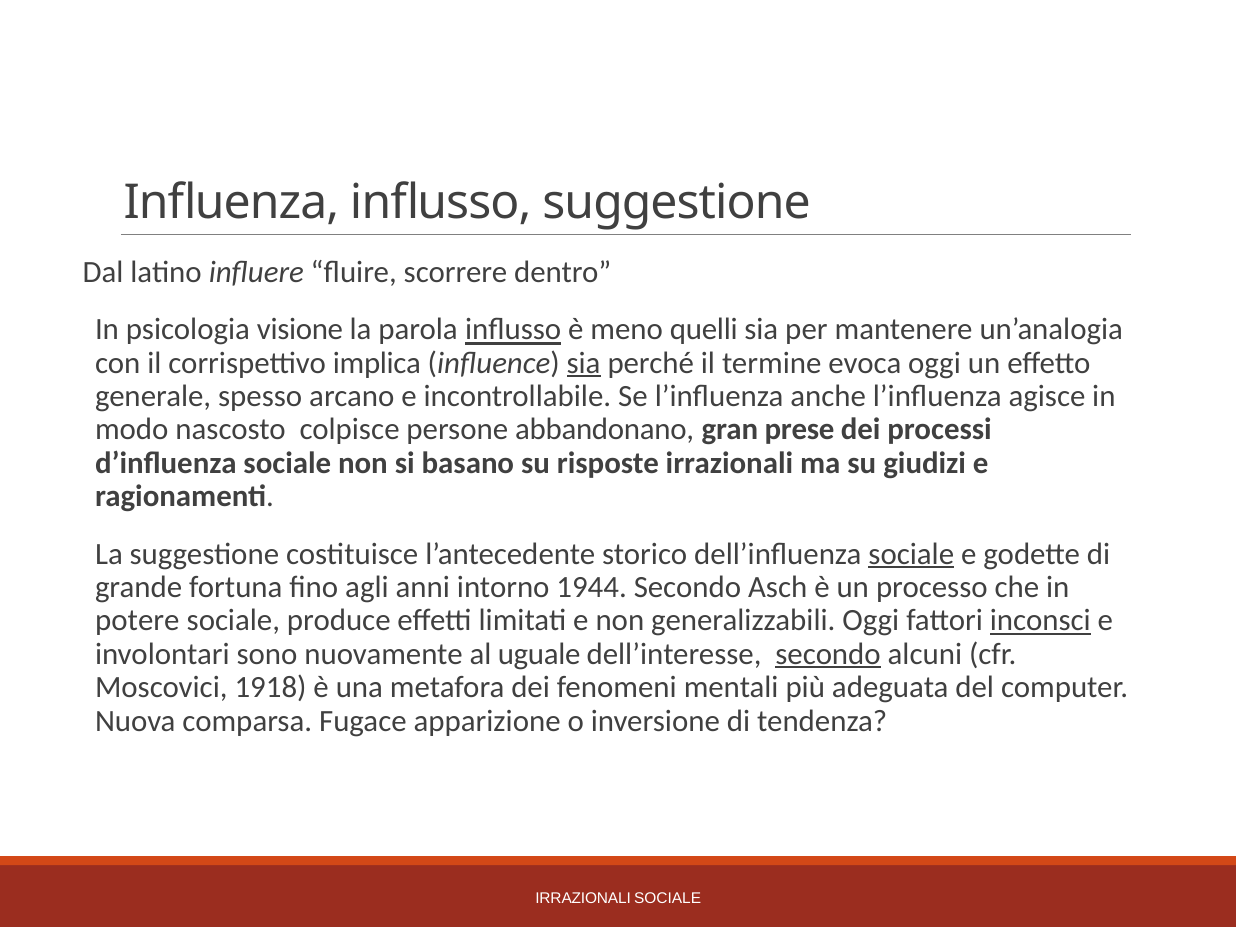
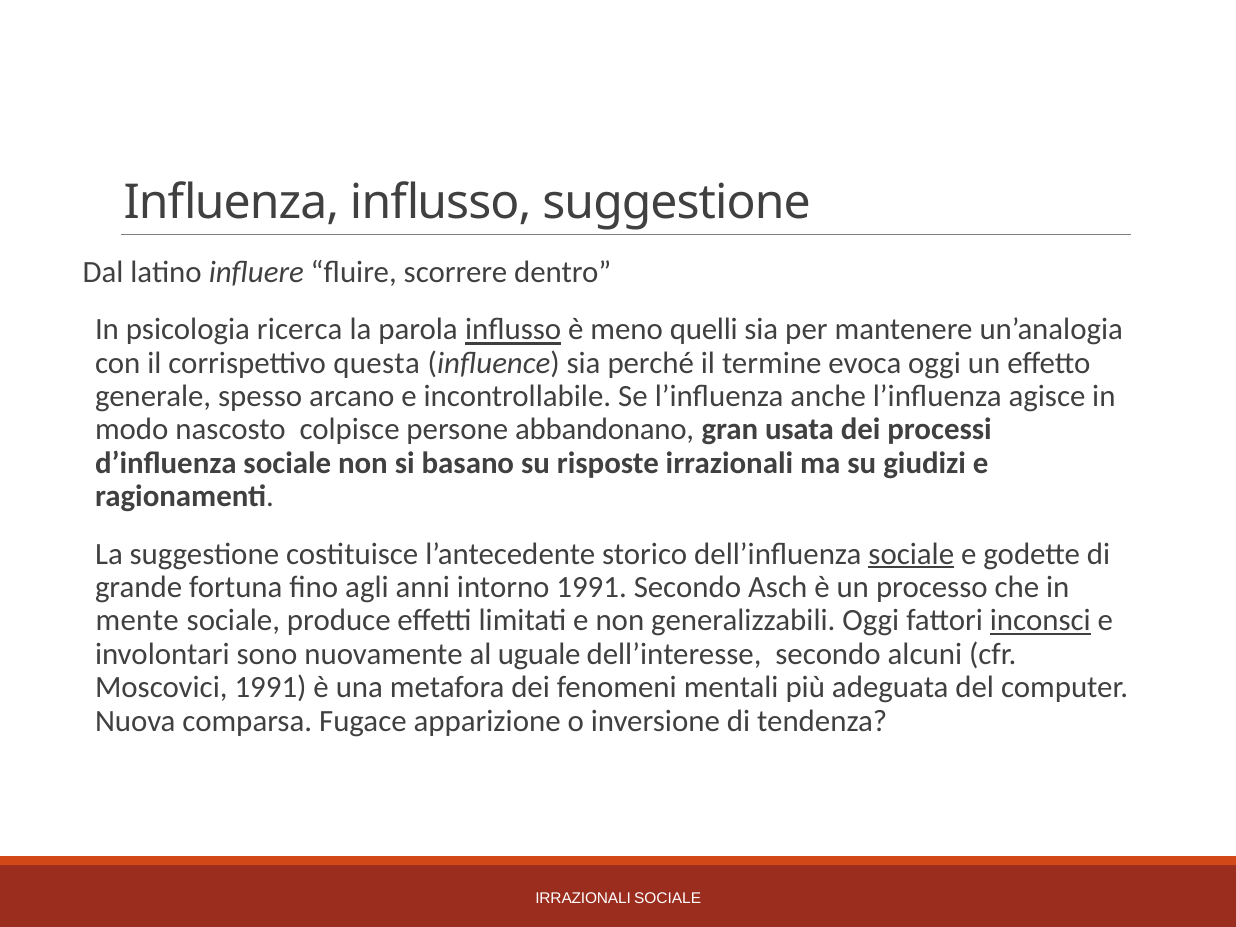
visione: visione -> ricerca (300, 330)
implica: implica -> questa (377, 363)
sia underline: present -> none (584, 363)
prese: prese -> usata (800, 430)
intorno 1944: 1944 -> 1991 (592, 587)
potere: potere -> mente (137, 621)
secondo underline: present -> none (828, 654)
Moscovici 1918: 1918 -> 1991 (271, 687)
